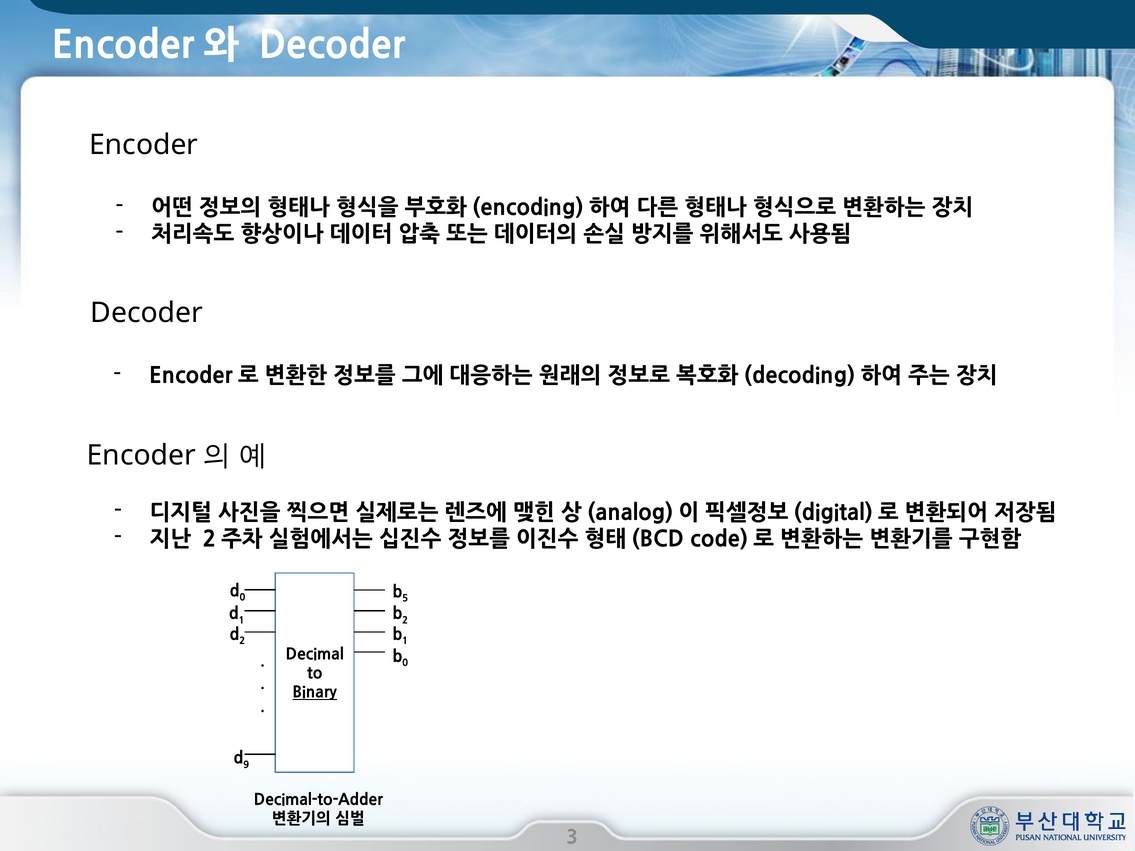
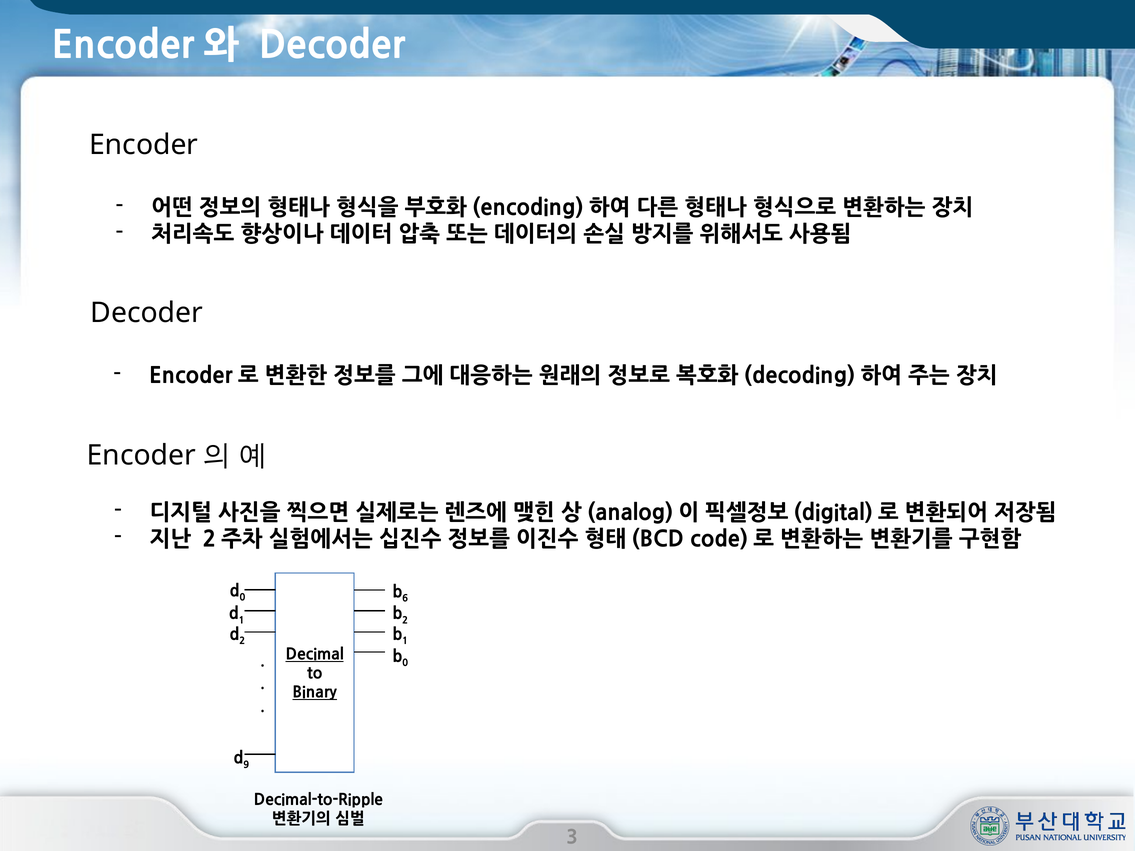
5: 5 -> 6 (405, 599)
Decimal underline: none -> present (315, 655)
Decimal-to-Adder: Decimal-to-Adder -> Decimal-to-Ripple (318, 800)
